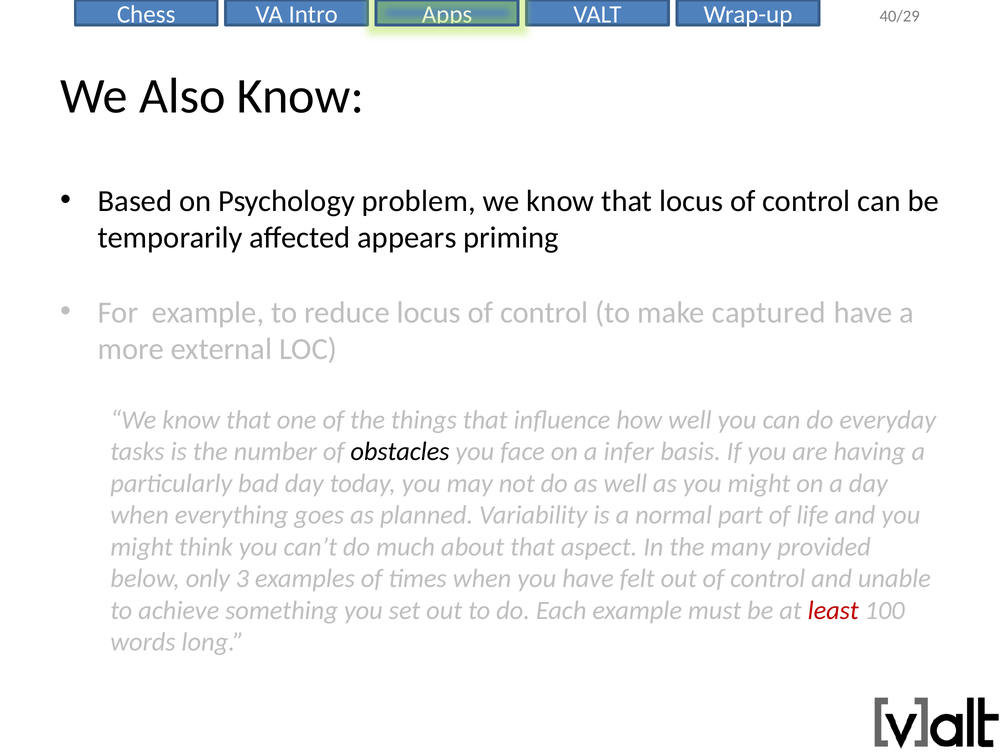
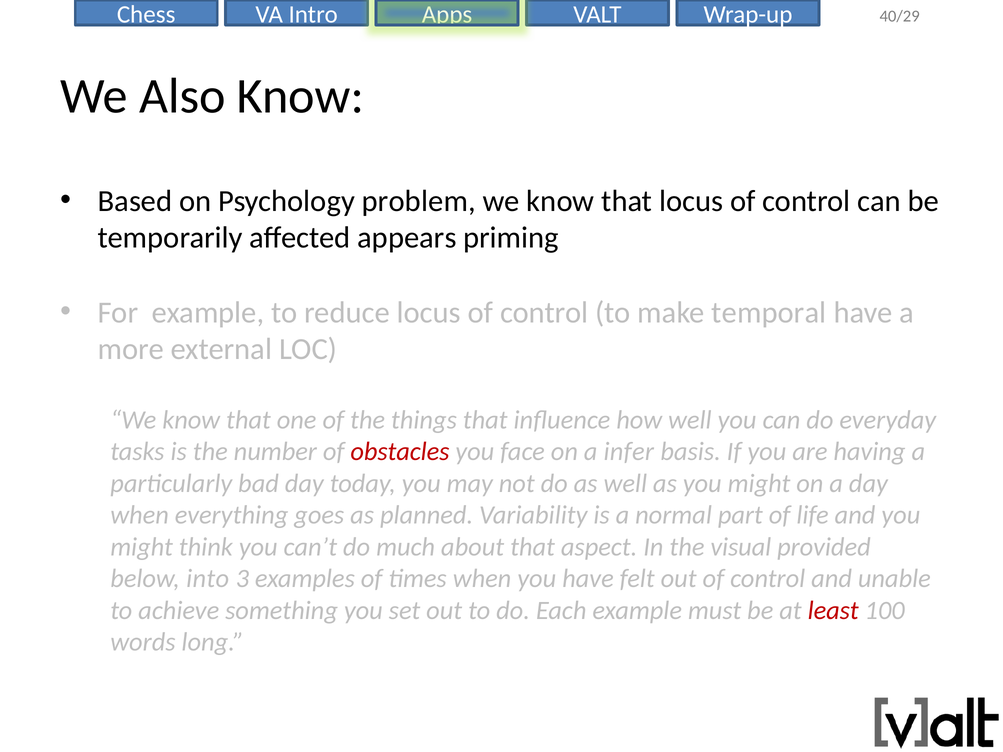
captured: captured -> temporal (769, 313)
obstacles colour: black -> red (400, 452)
many: many -> visual (741, 547)
only: only -> into (208, 579)
